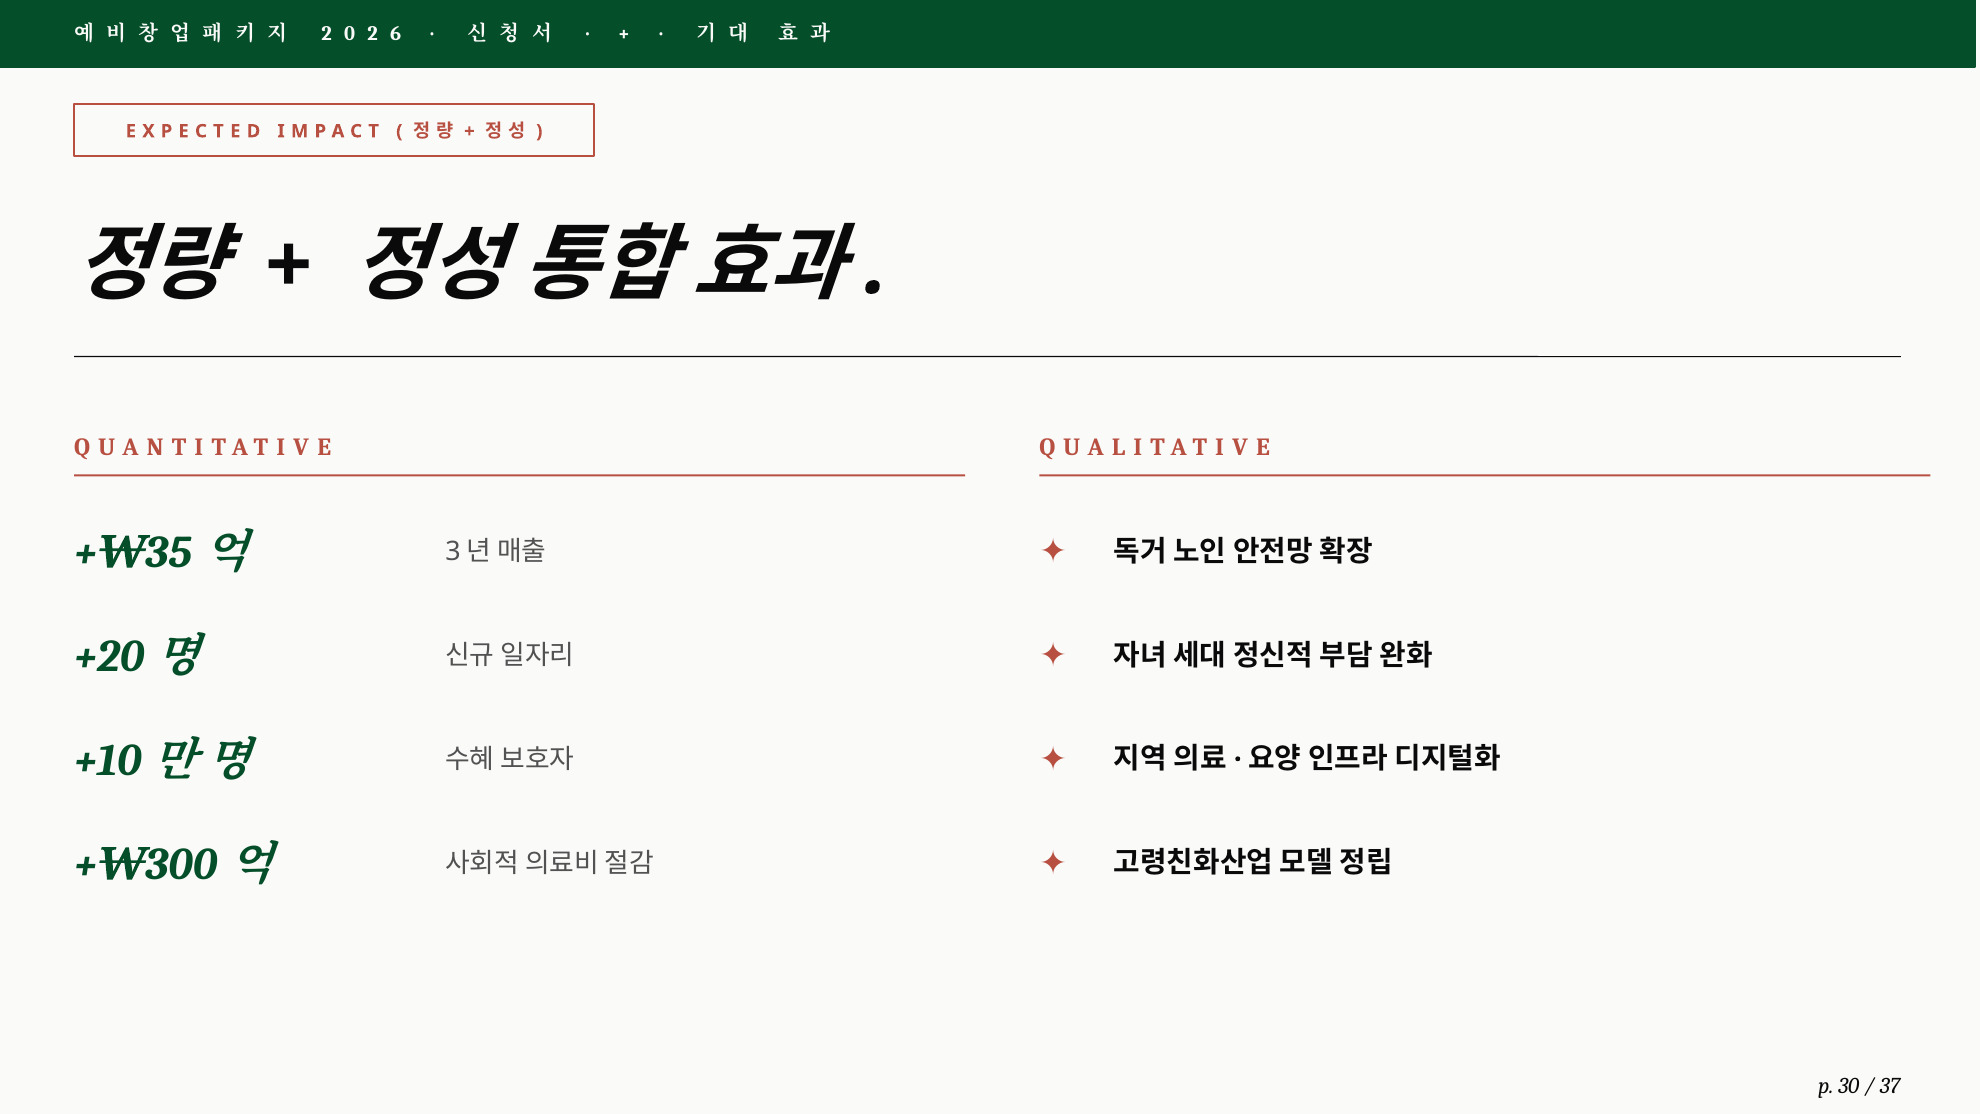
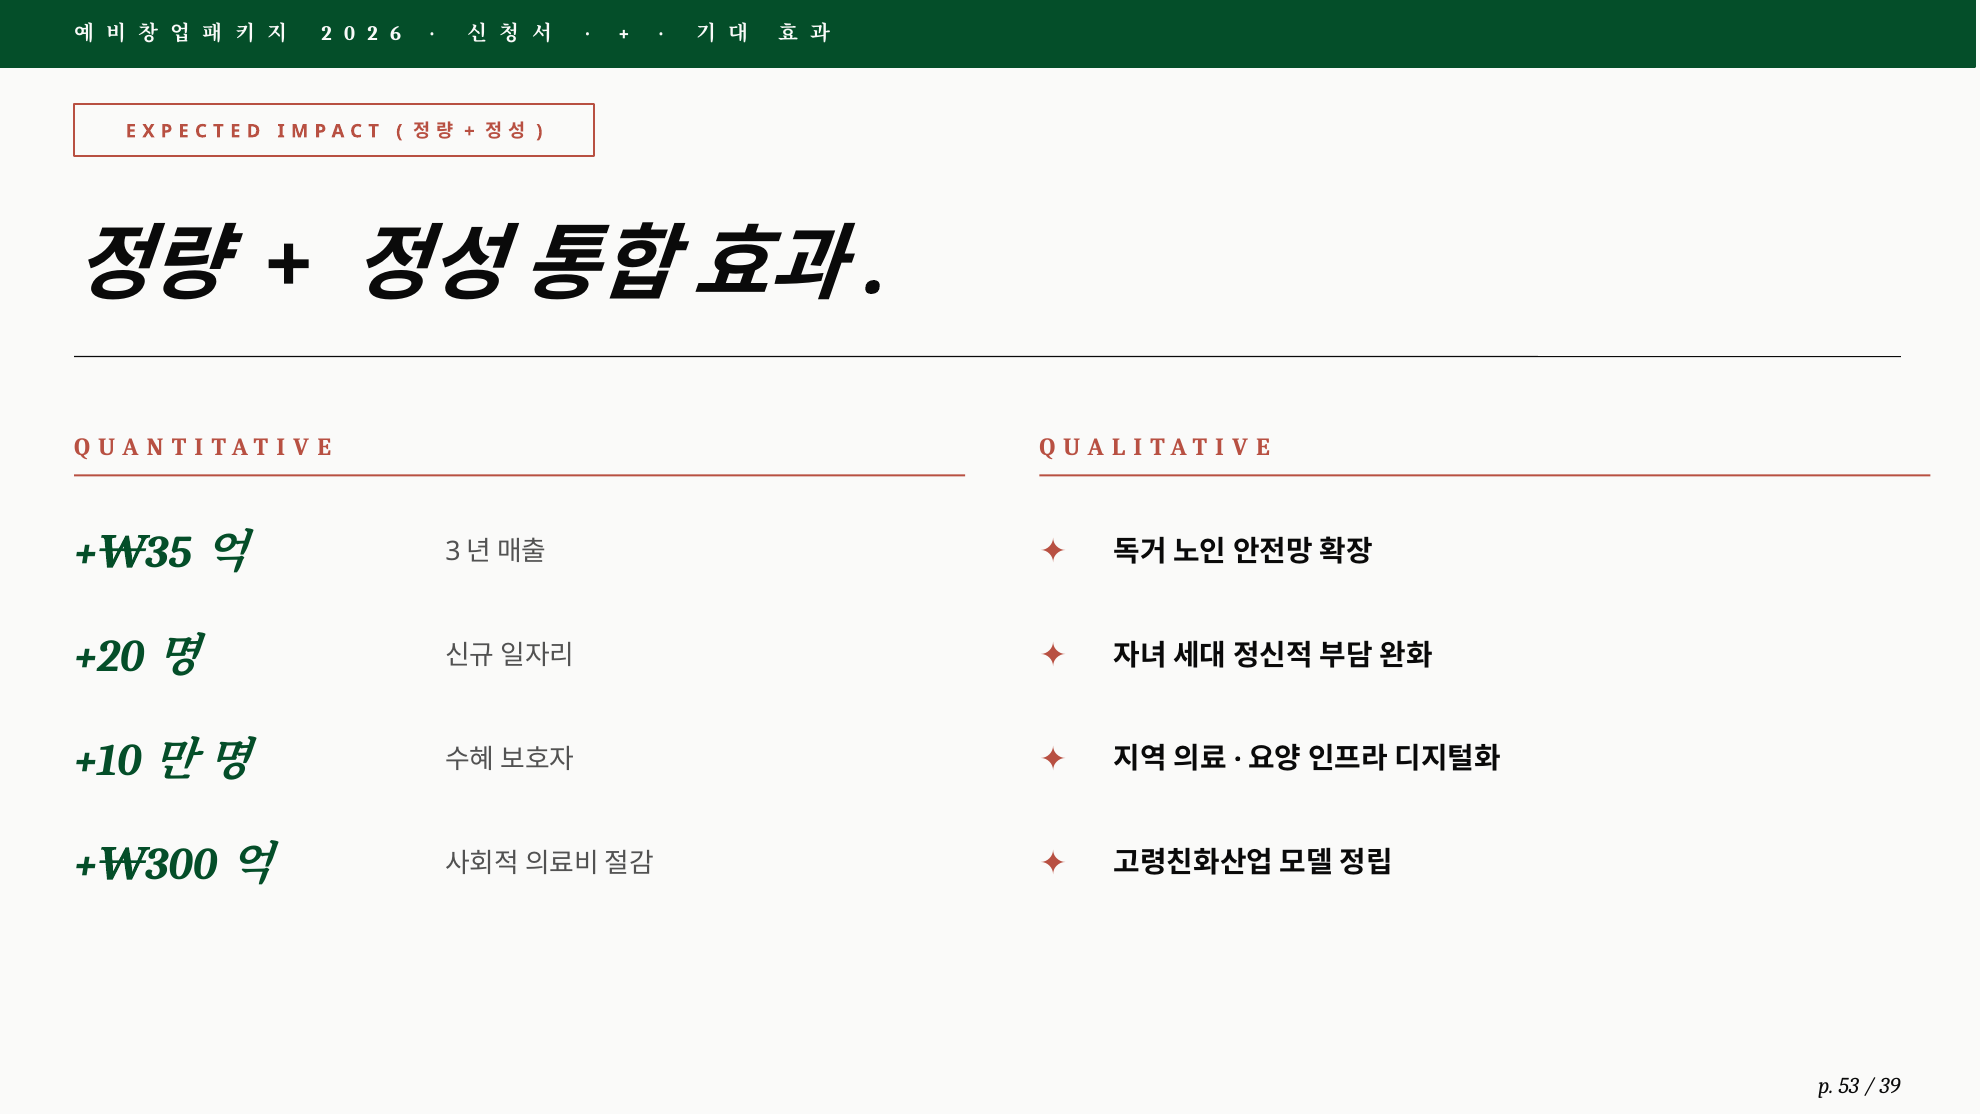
30: 30 -> 53 (1849, 1086)
37: 37 -> 39 (1890, 1086)
